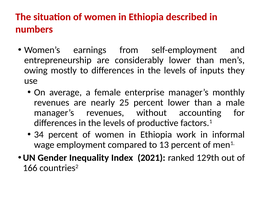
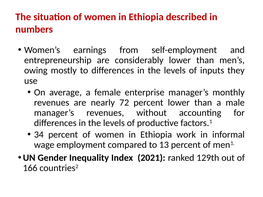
25: 25 -> 72 (124, 103)
